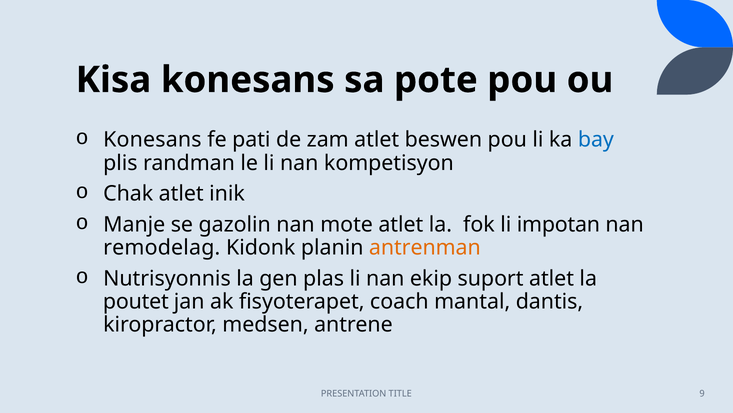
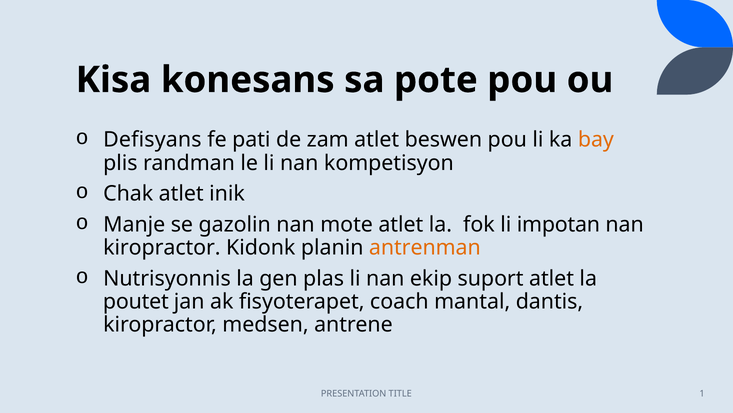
Konesans: Konesans -> Defisyans (152, 140)
bay colour: blue -> orange (596, 140)
remodelag: remodelag -> kiropractor (162, 247)
9: 9 -> 1 (702, 393)
